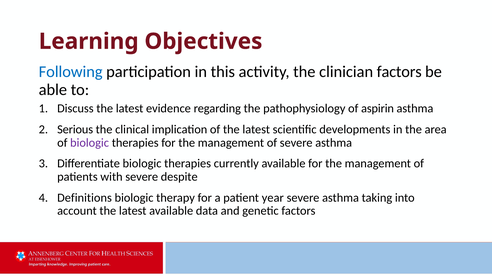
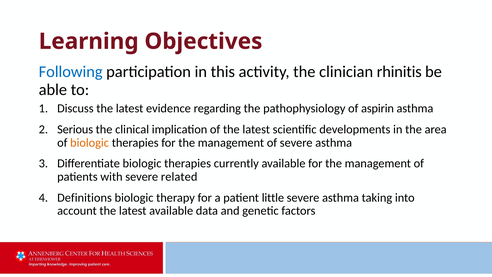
clinician factors: factors -> rhinitis (399, 72)
biologic colour: purple -> orange (90, 143)
despite: despite -> related (179, 177)
year: year -> little (273, 197)
